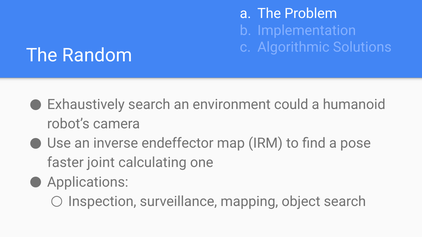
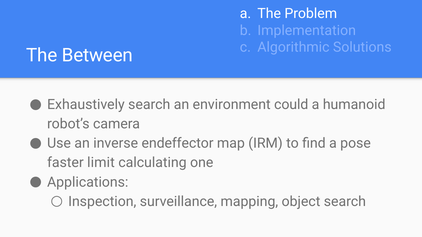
Random: Random -> Between (97, 55)
joint: joint -> limit (101, 163)
